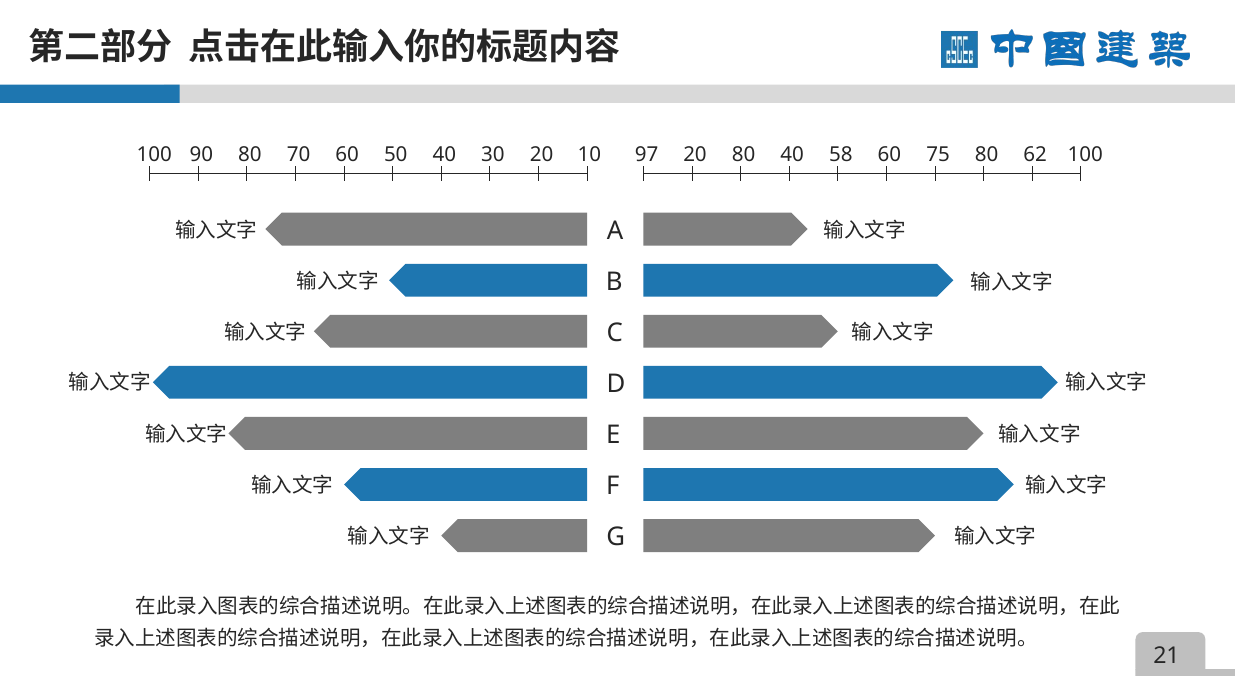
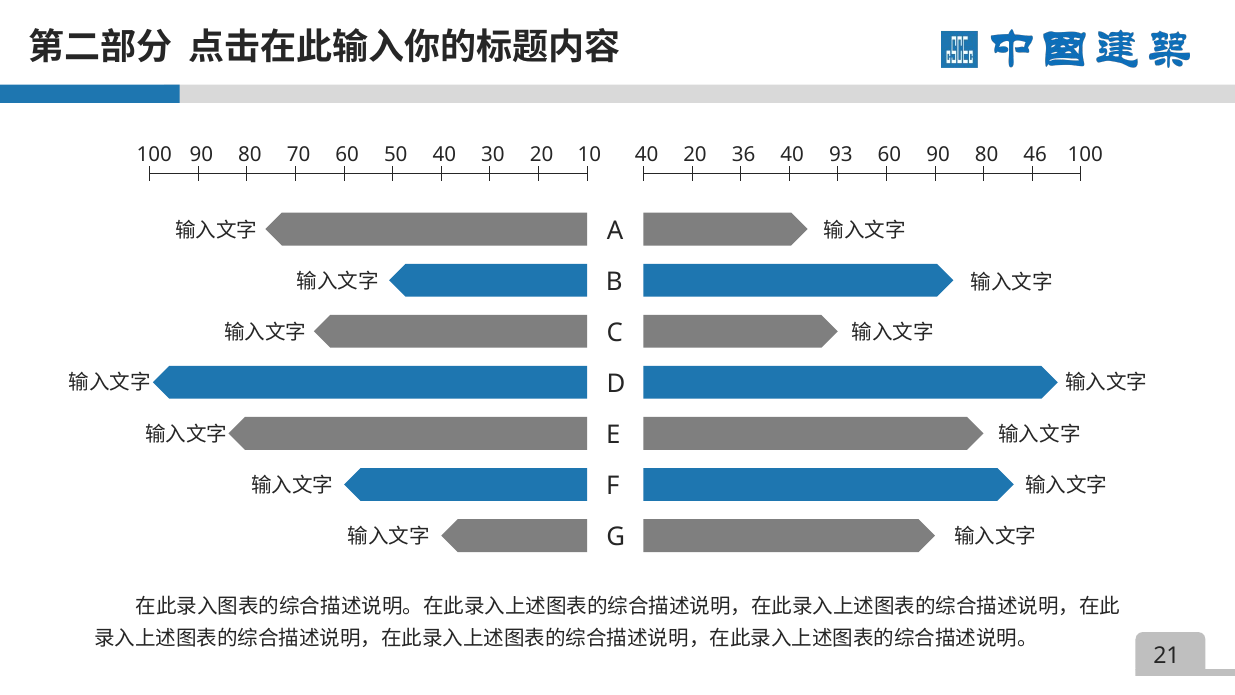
100 97: 97 -> 40 (647, 154)
20 80: 80 -> 36 (744, 154)
58: 58 -> 93 (841, 154)
60 75: 75 -> 90 (938, 154)
62: 62 -> 46 (1035, 154)
